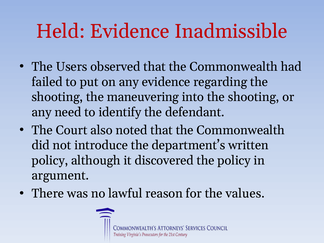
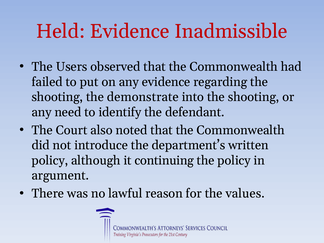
maneuvering: maneuvering -> demonstrate (143, 97)
discovered: discovered -> continuing (164, 160)
